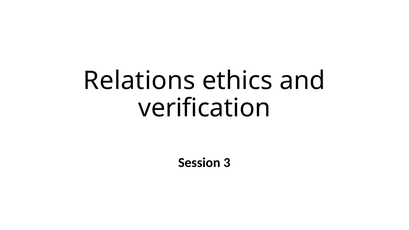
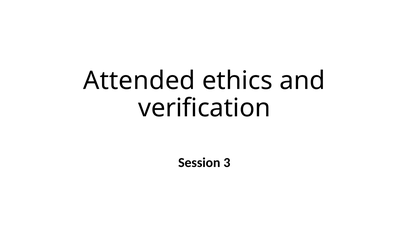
Relations: Relations -> Attended (139, 81)
